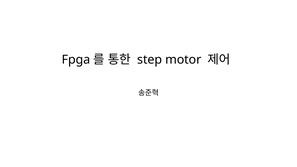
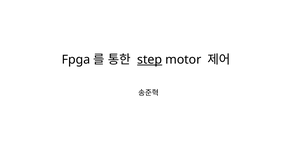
step underline: none -> present (150, 60)
